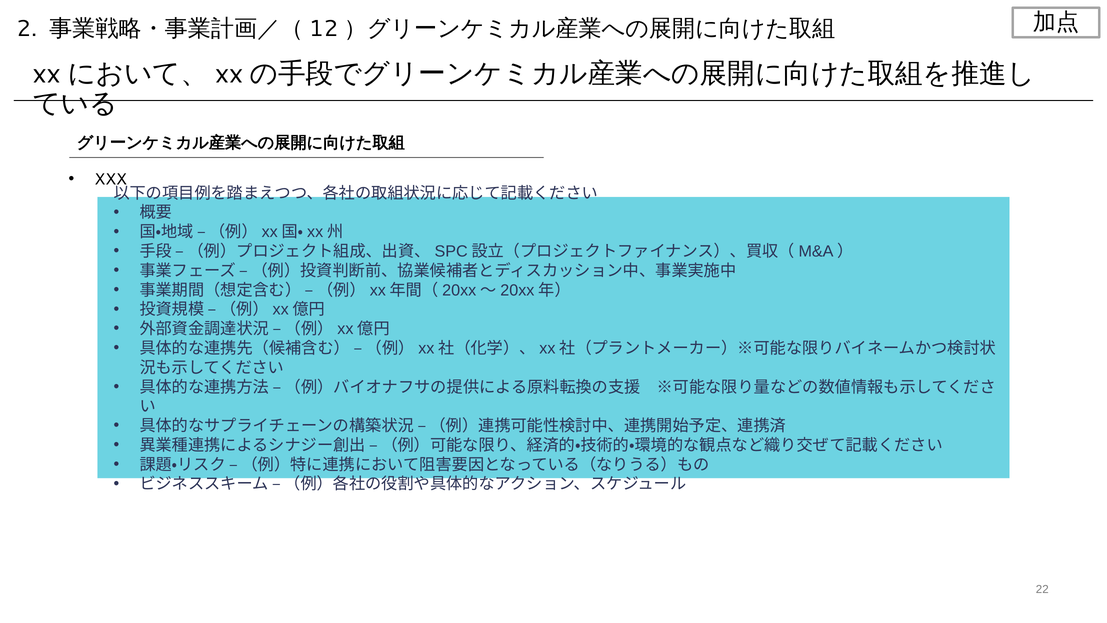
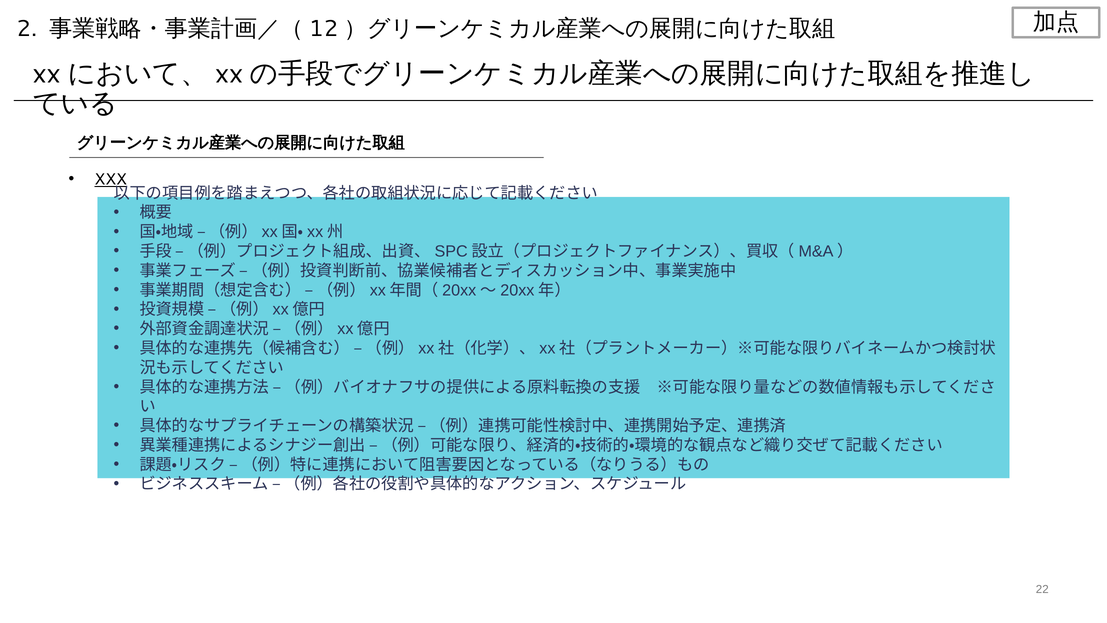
XXX underline: none -> present (111, 179)
